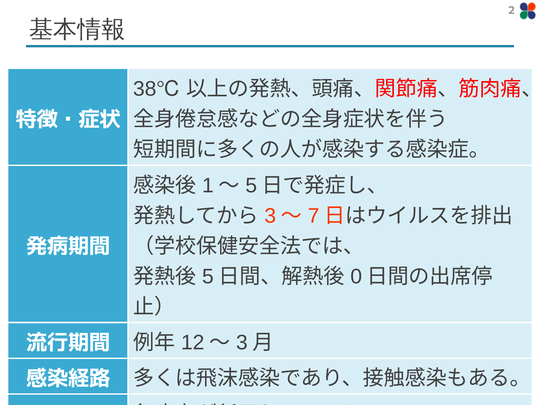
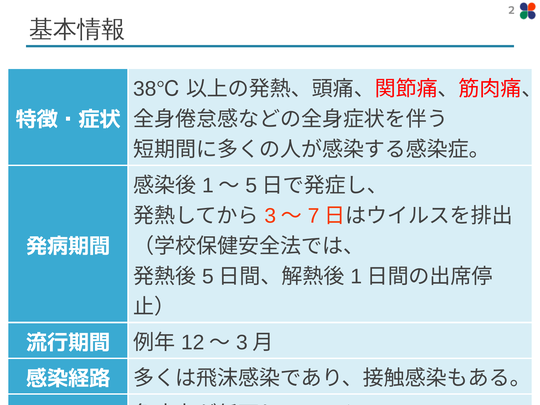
0: 0 -> 1 (356, 277)
